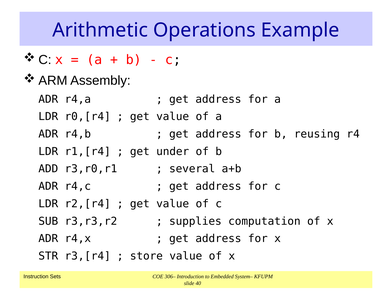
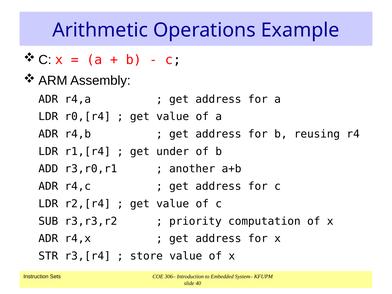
several: several -> another (192, 169)
supplies: supplies -> priority (195, 221)
